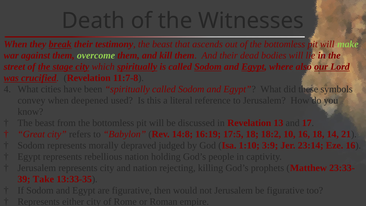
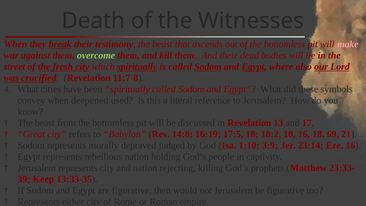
make colour: light green -> pink (348, 44)
stage: stage -> fresh (63, 67)
14: 14 -> 69 (333, 134)
Take: Take -> Keep (43, 179)
